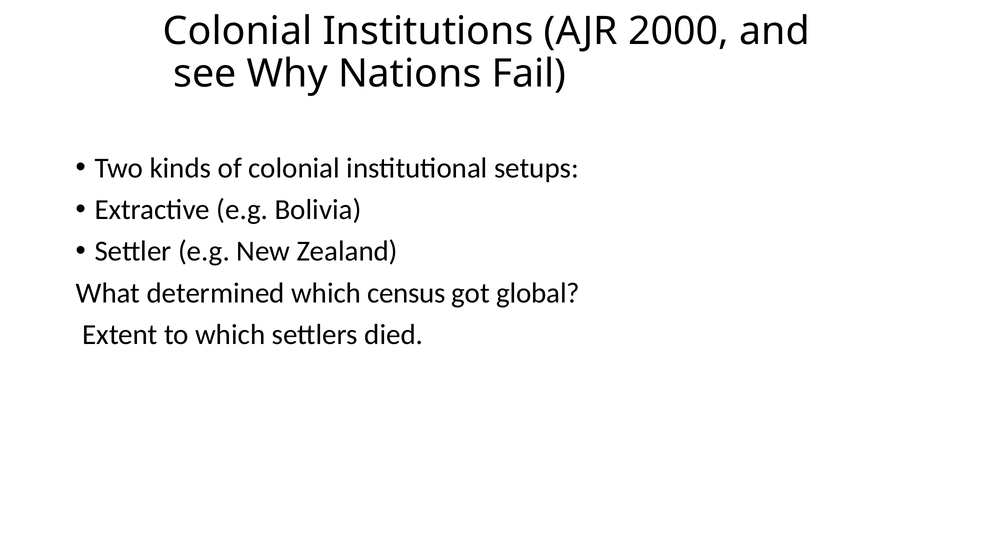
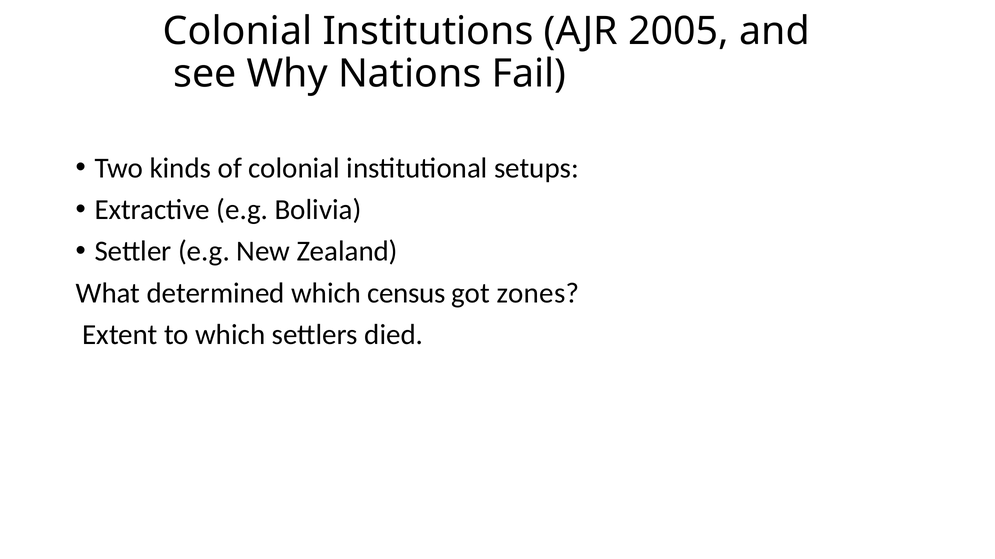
2000: 2000 -> 2005 (679, 31)
global: global -> zones (538, 293)
